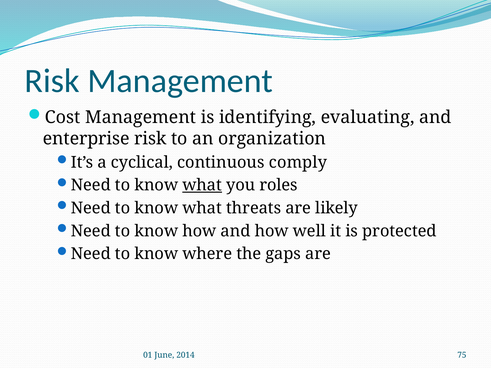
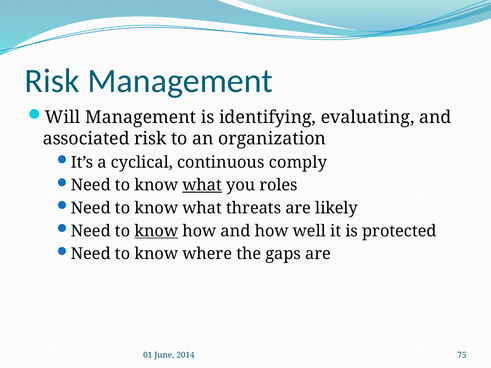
Cost: Cost -> Will (63, 118)
enterprise: enterprise -> associated (86, 139)
know underline: none -> present (156, 231)
